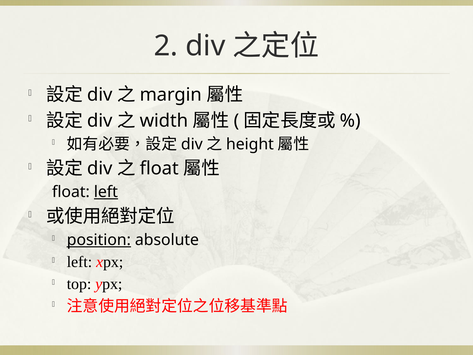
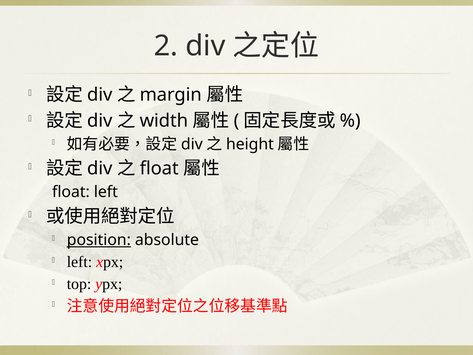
left underline: present -> none (106, 192)
